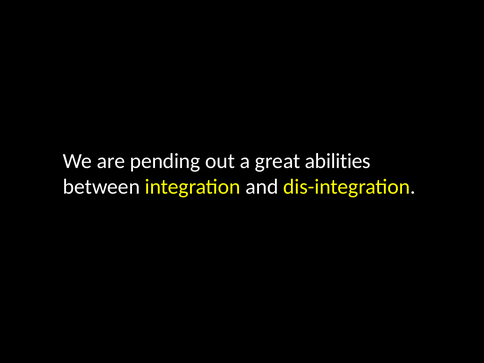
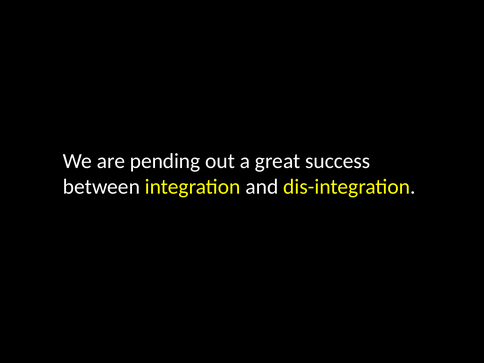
abilities: abilities -> success (338, 161)
